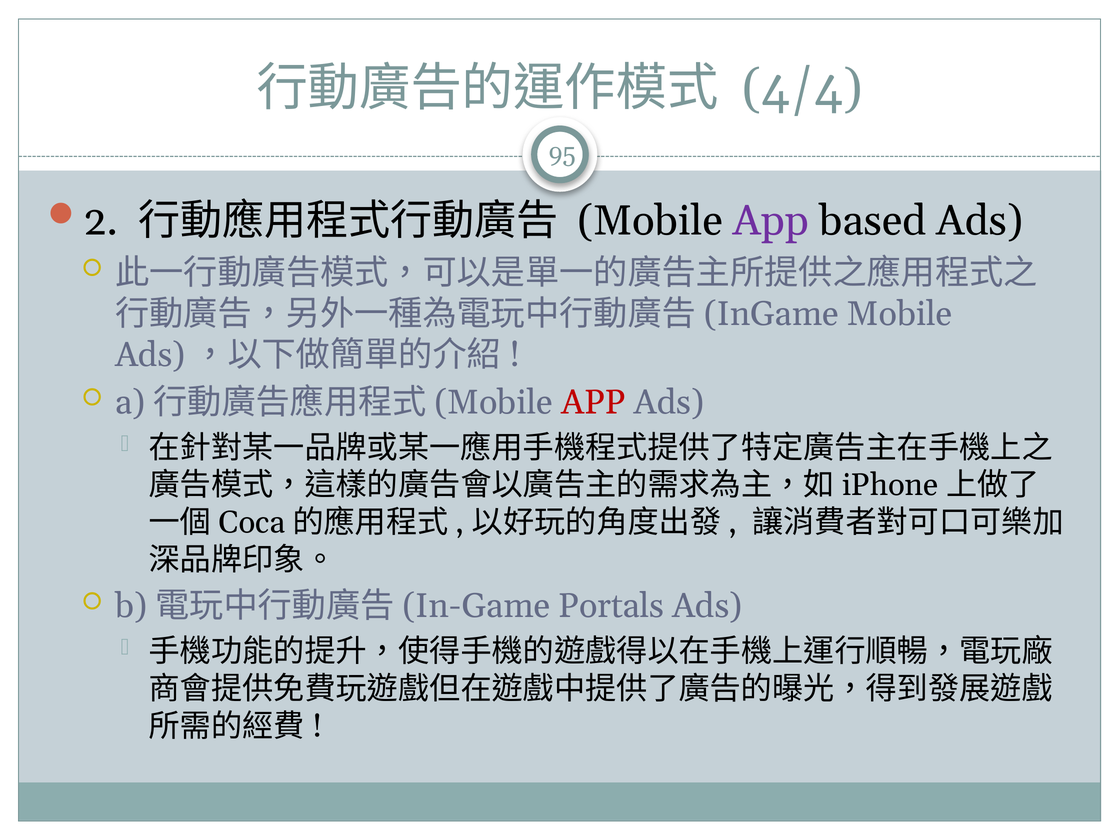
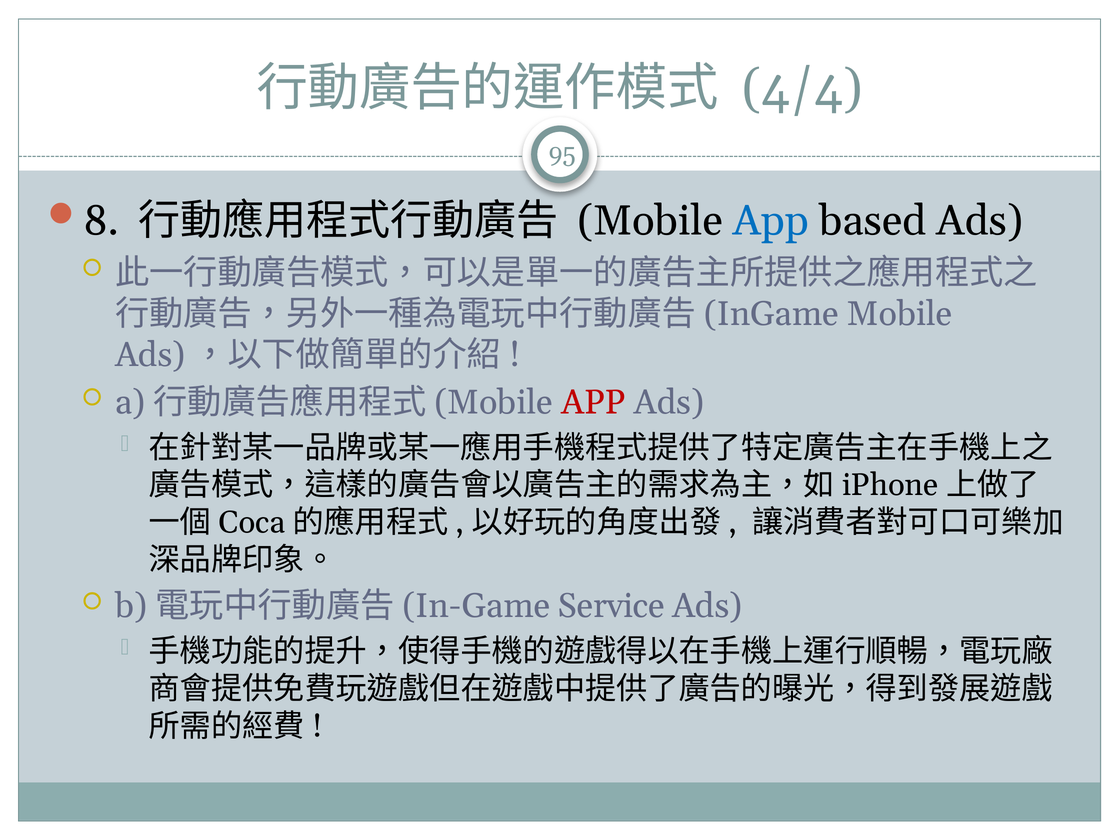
2: 2 -> 8 (101, 221)
App colour: purple -> blue (771, 221)
Portals: Portals -> Service (611, 606)
